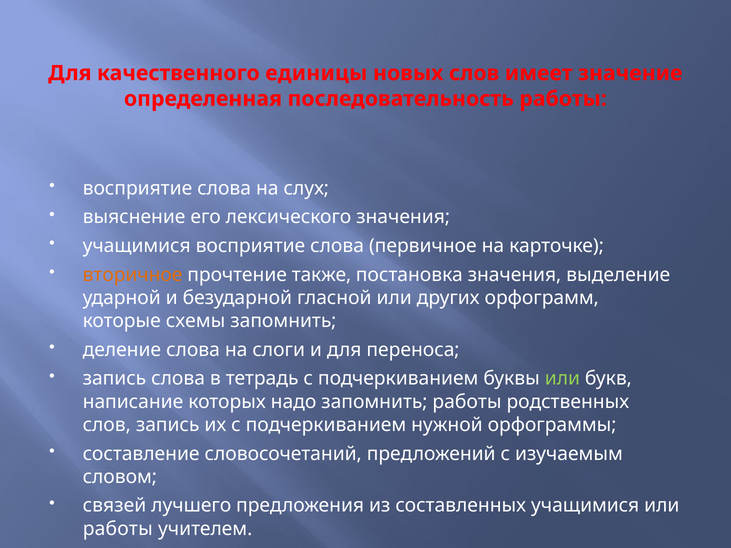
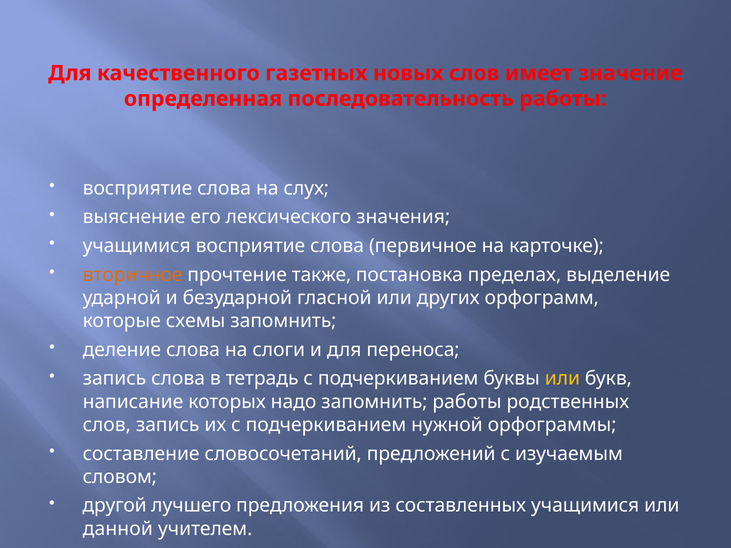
единицы: единицы -> газетных (316, 73)
постановка значения: значения -> пределах (514, 275)
или colour: light green -> yellow (562, 379)
связей: связей -> другой (115, 506)
работы: работы -> данной (118, 529)
